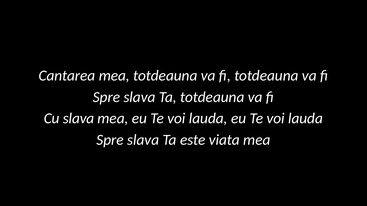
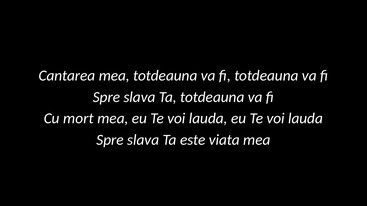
Cu slava: slava -> mort (78, 119)
